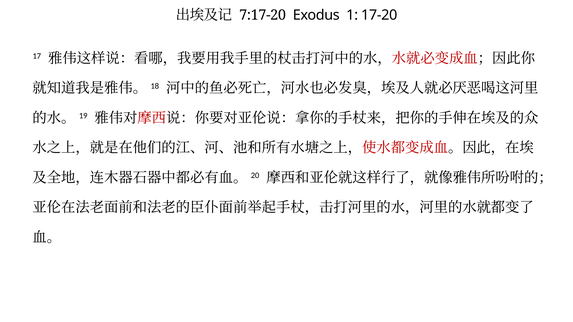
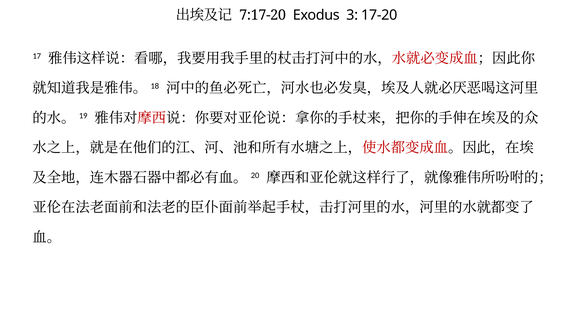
1: 1 -> 3 (352, 15)
